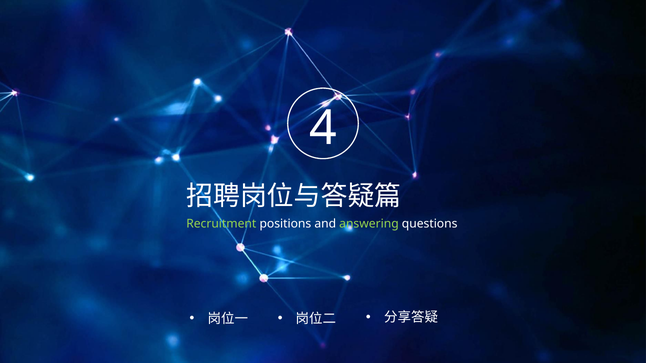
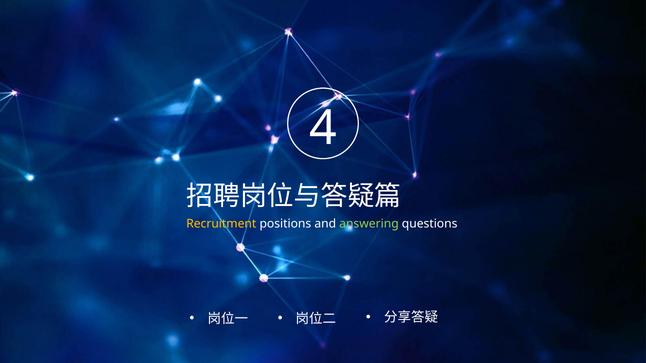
Recruitment colour: light green -> yellow (221, 224)
